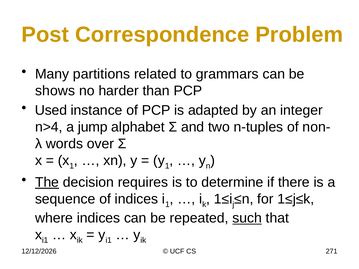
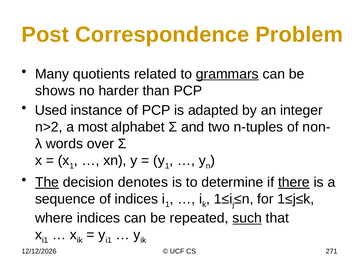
partitions: partitions -> quotients (102, 74)
grammars underline: none -> present (227, 74)
n>4: n>4 -> n>2 (49, 127)
jump: jump -> most (93, 127)
requires: requires -> denotes (143, 182)
there underline: none -> present (294, 182)
